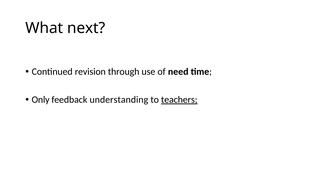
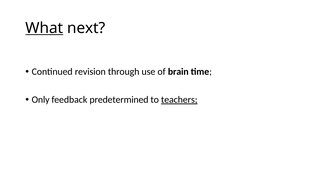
What underline: none -> present (44, 28)
need: need -> brain (178, 72)
understanding: understanding -> predetermined (119, 100)
